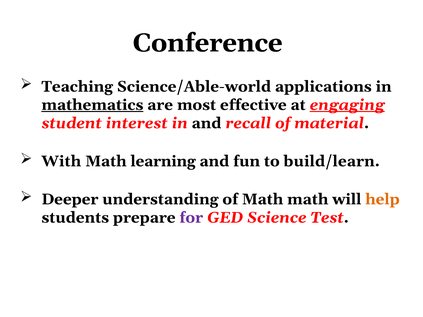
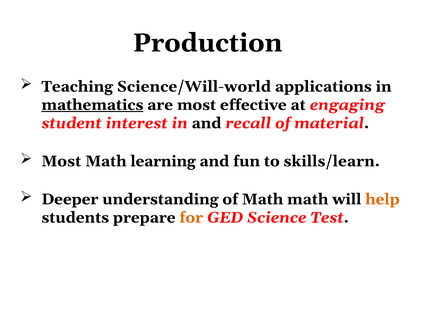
Conference: Conference -> Production (208, 43)
Science/Able-world: Science/Able-world -> Science/Will-world (194, 87)
engaging underline: present -> none (347, 105)
With: With -> Most (61, 161)
build/learn: build/learn -> skills/learn (332, 161)
for colour: purple -> orange (191, 218)
